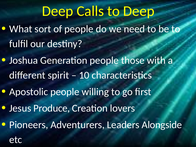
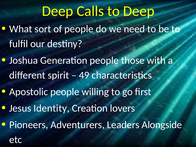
10: 10 -> 49 (84, 75)
Produce: Produce -> Identity (52, 108)
